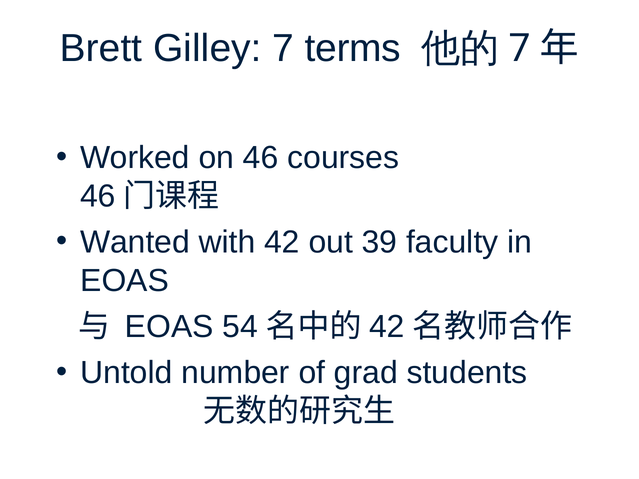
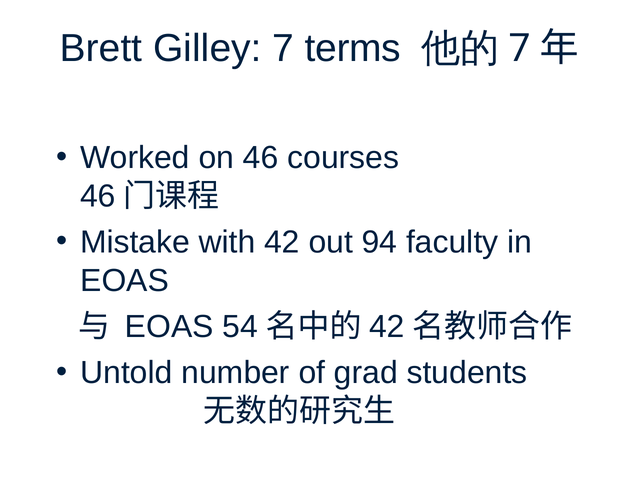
Wanted: Wanted -> Mistake (135, 242)
39: 39 -> 94 (379, 242)
